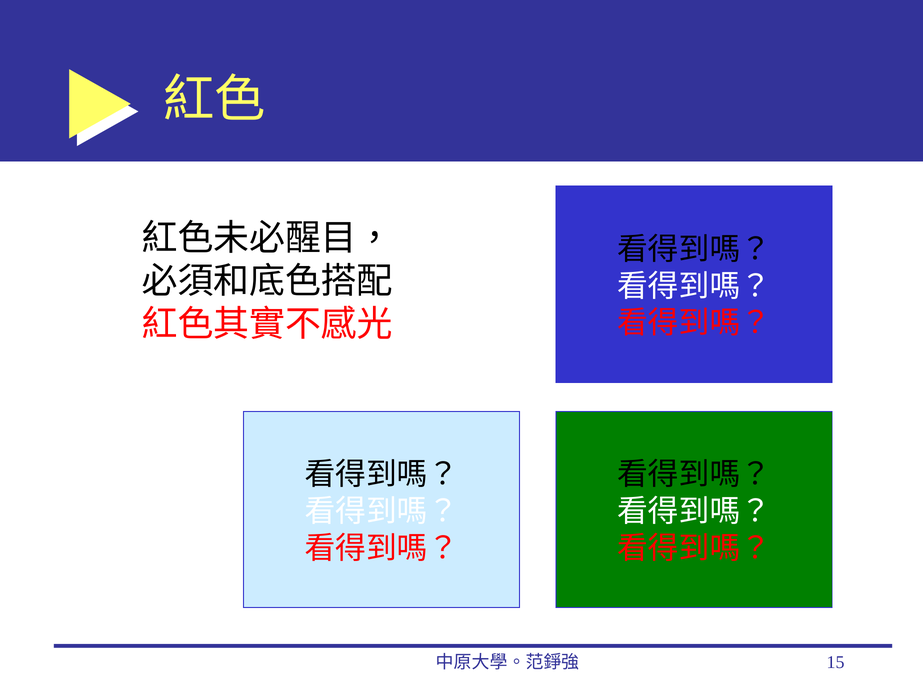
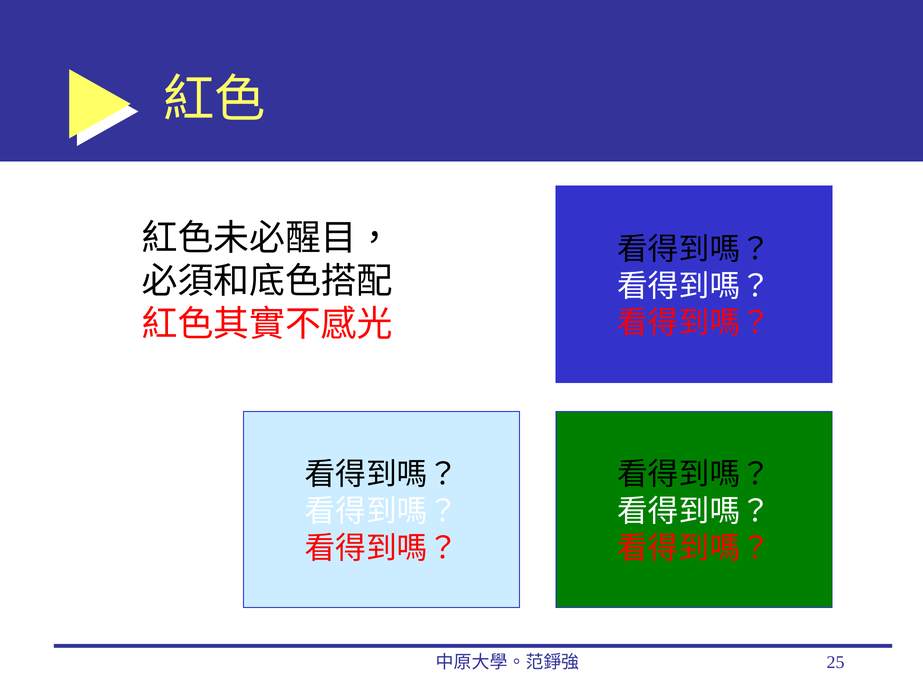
15: 15 -> 25 (836, 663)
